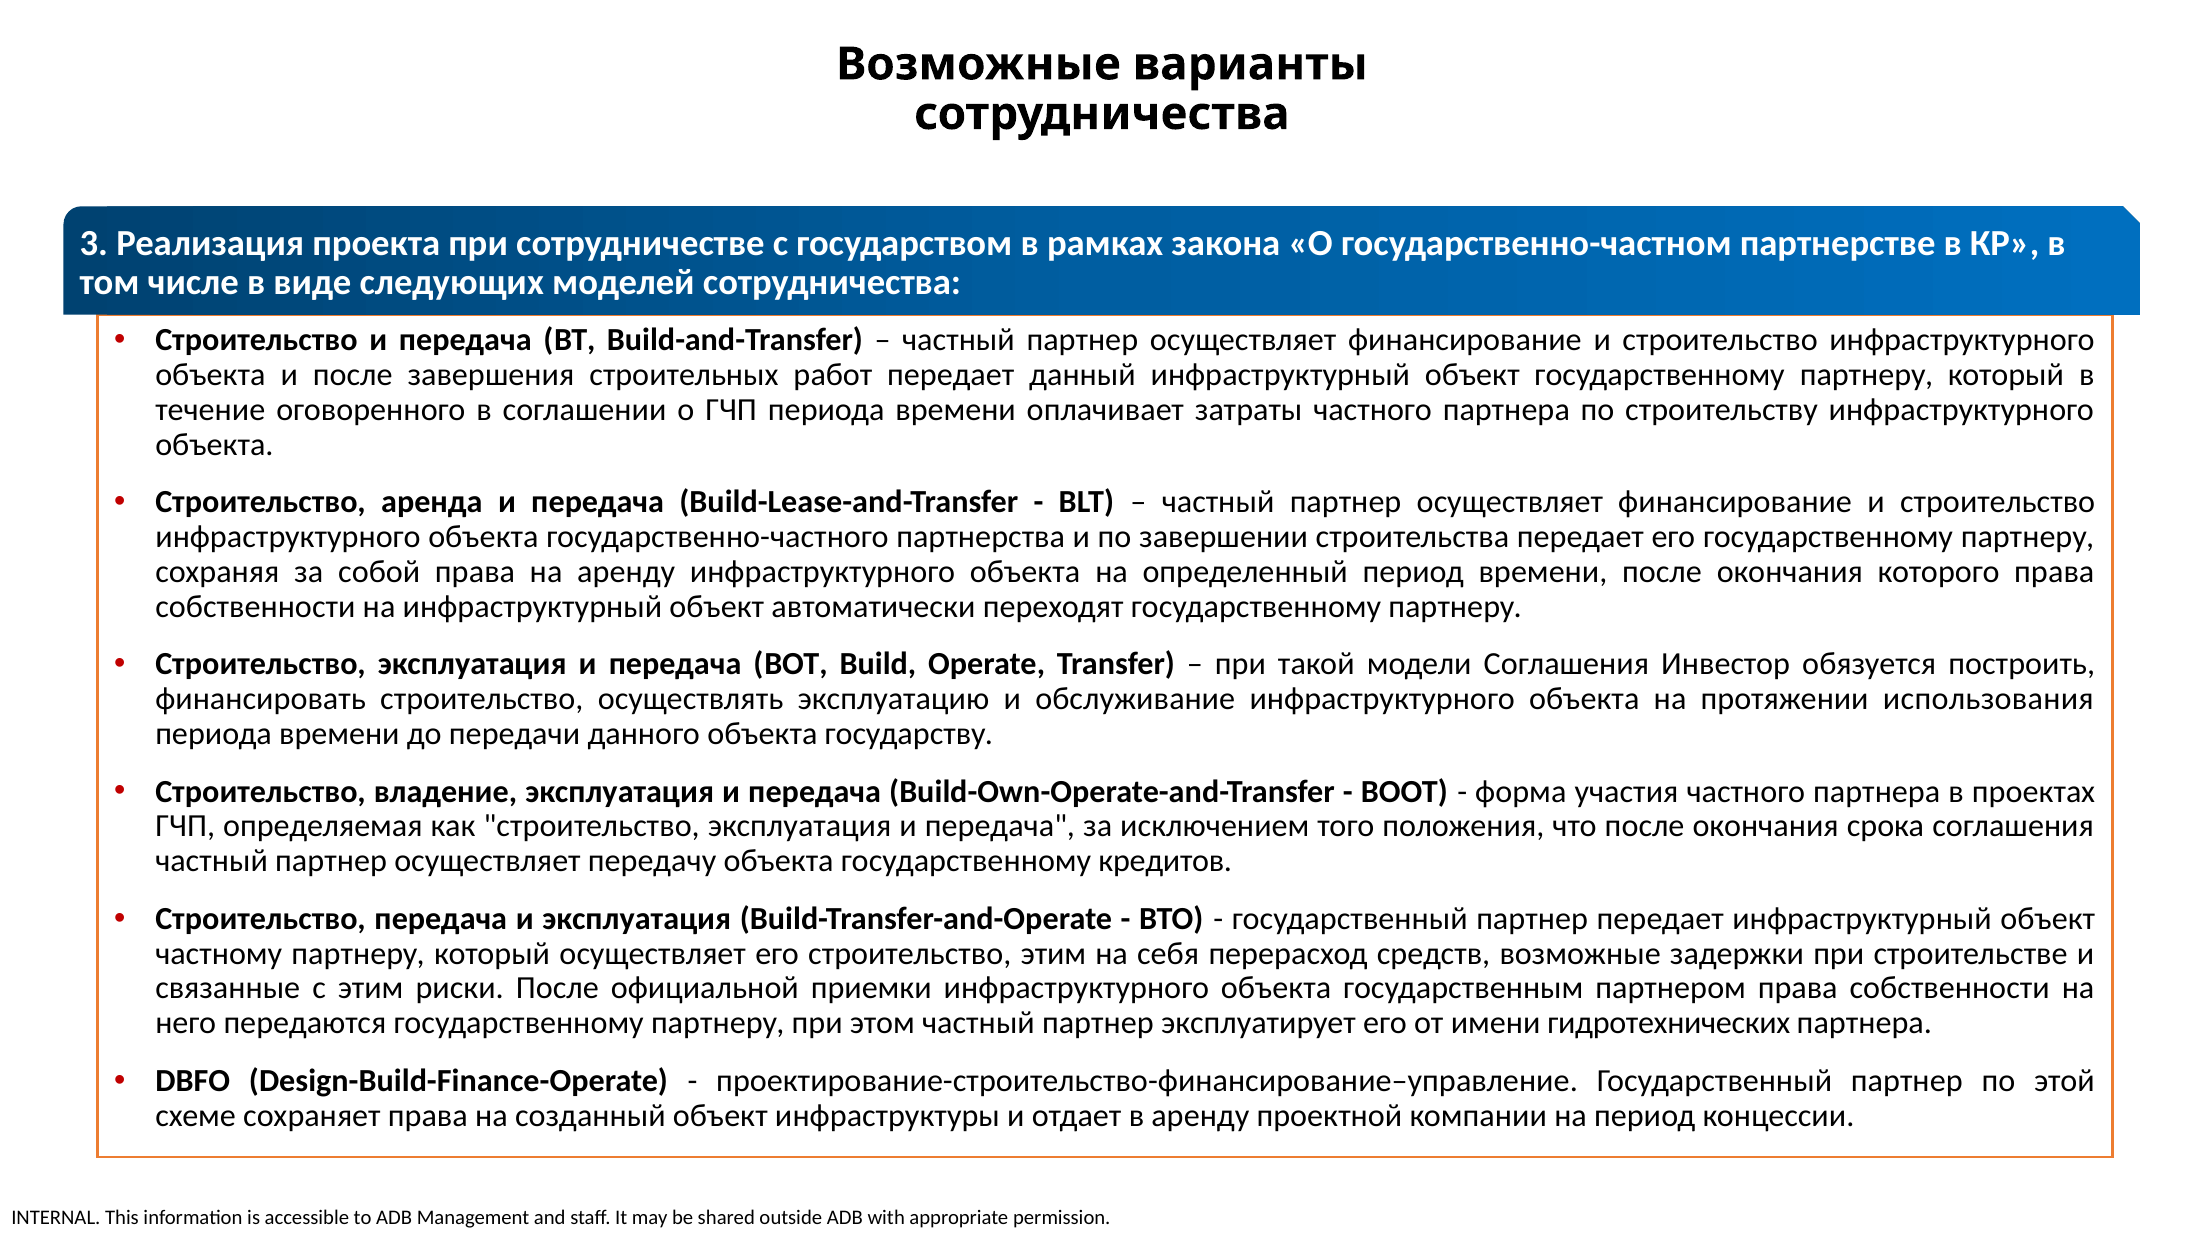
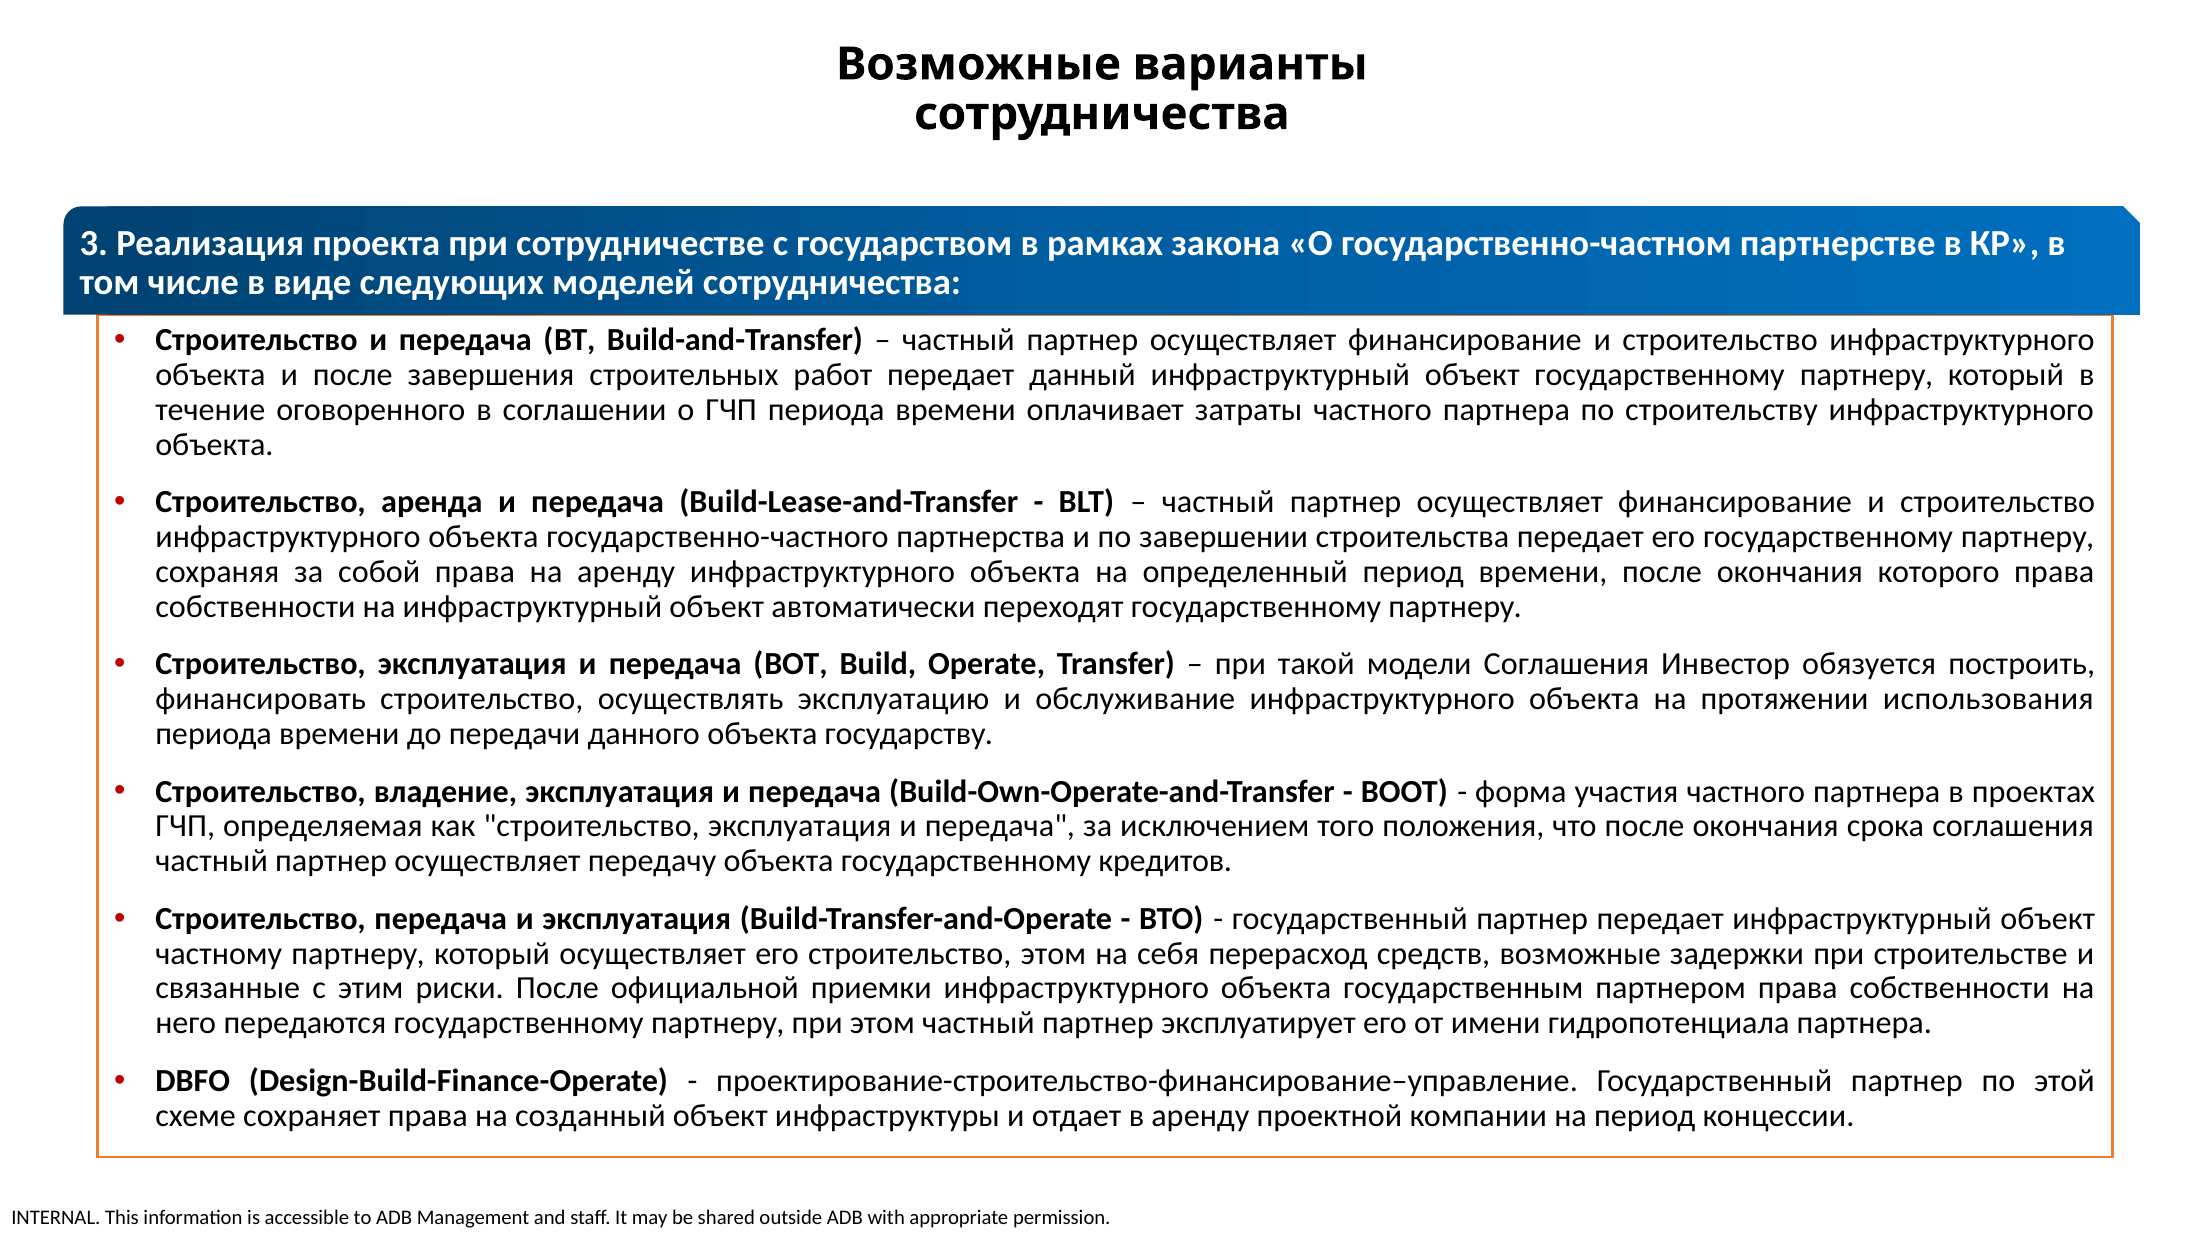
строительство этим: этим -> этом (1053, 953)
гидротехнических: гидротехнических -> гидропотенциала (1669, 1023)
